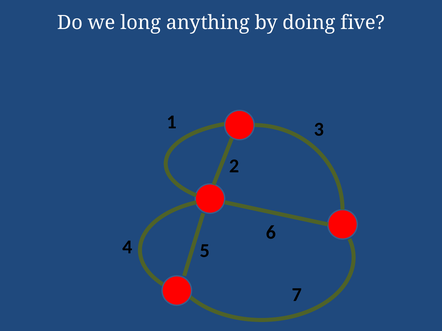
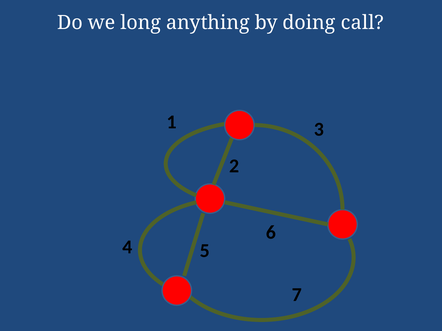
five: five -> call (362, 23)
